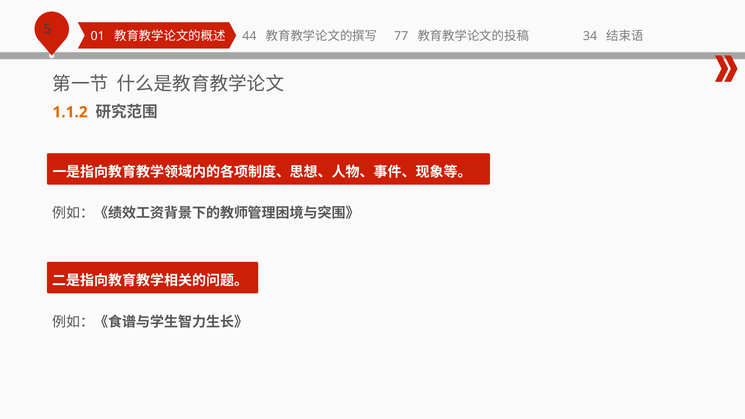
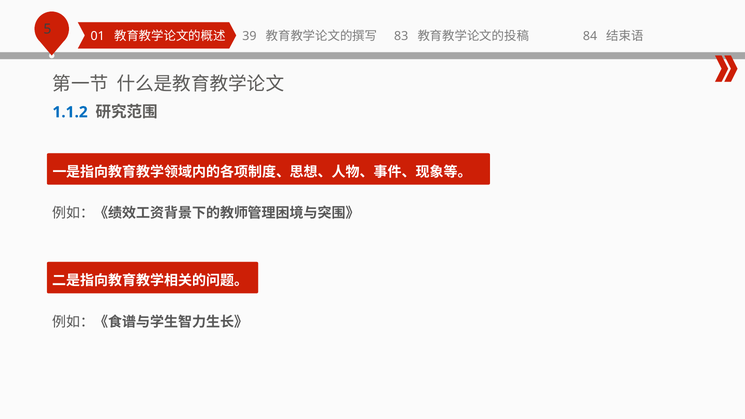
34: 34 -> 84 (590, 36)
44: 44 -> 39 (249, 36)
77: 77 -> 83 (401, 36)
1.1.2 colour: orange -> blue (70, 112)
